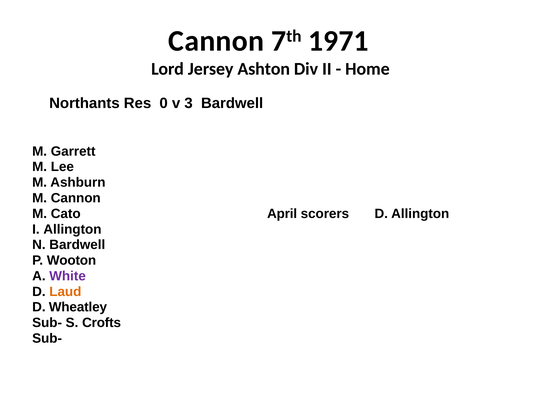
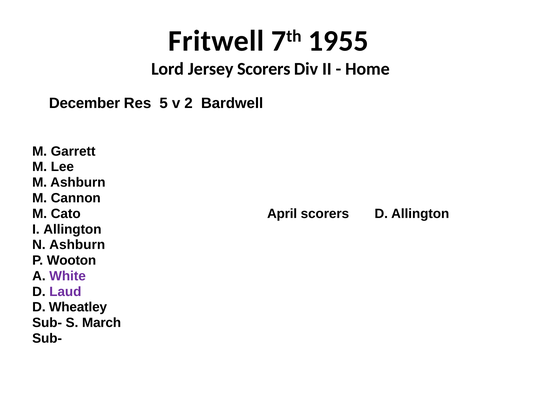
Cannon: Cannon -> Fritwell (216, 41)
1971: 1971 -> 1955 (338, 41)
Jersey Ashton: Ashton -> Scorers (264, 69)
Northants: Northants -> December (85, 103)
0: 0 -> 5 (164, 103)
3: 3 -> 2 (189, 103)
N Bardwell: Bardwell -> Ashburn (77, 245)
Laud colour: orange -> purple (65, 291)
Crofts: Crofts -> March (102, 323)
